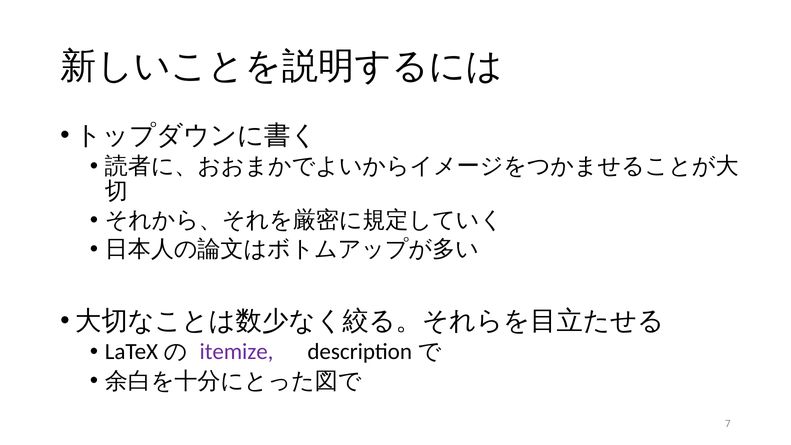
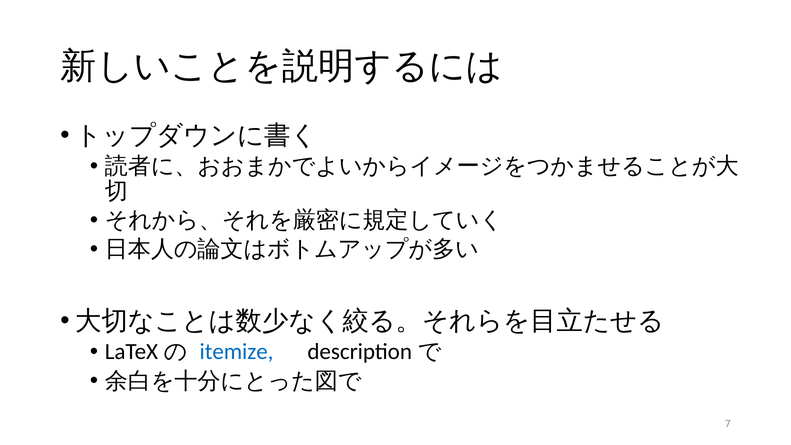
itemize colour: purple -> blue (237, 352)
